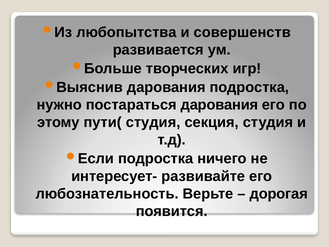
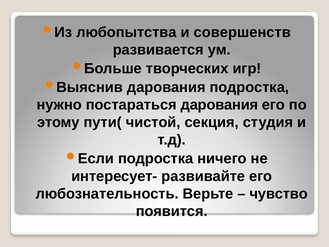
пути( студия: студия -> чистой (153, 122)
дорогая: дорогая -> чувство (279, 194)
